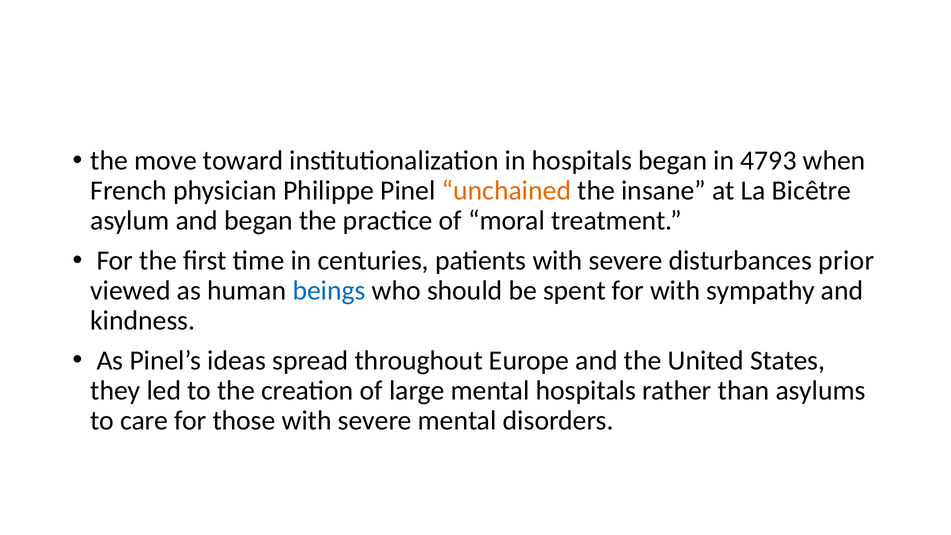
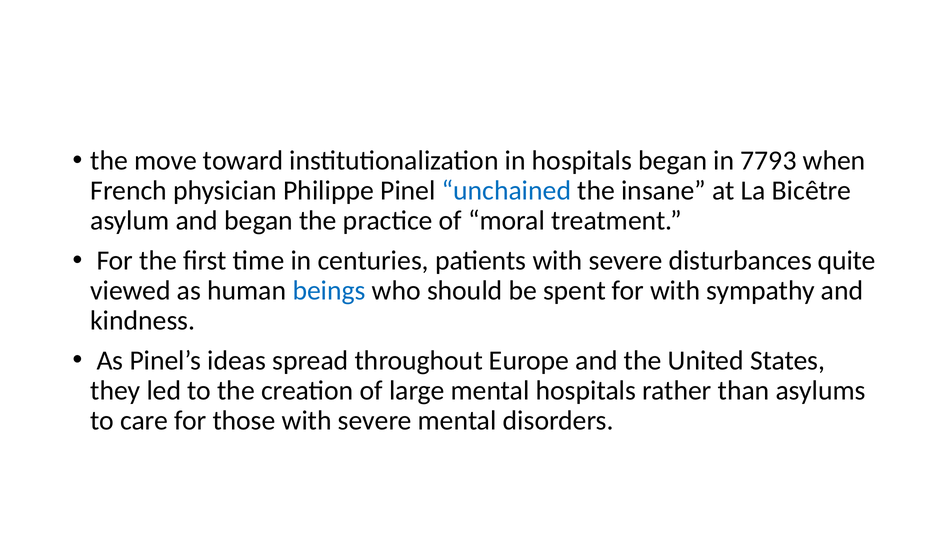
4793: 4793 -> 7793 (768, 161)
unchained colour: orange -> blue (506, 191)
prior: prior -> quite (847, 261)
